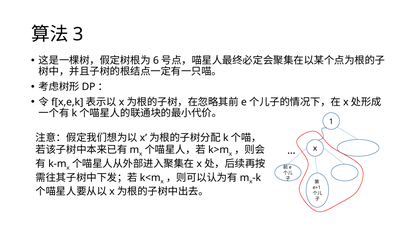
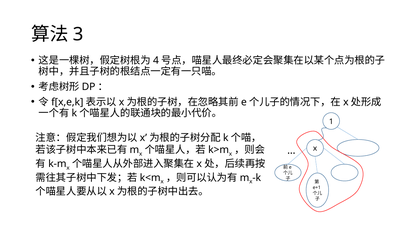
6: 6 -> 4 (156, 61)
